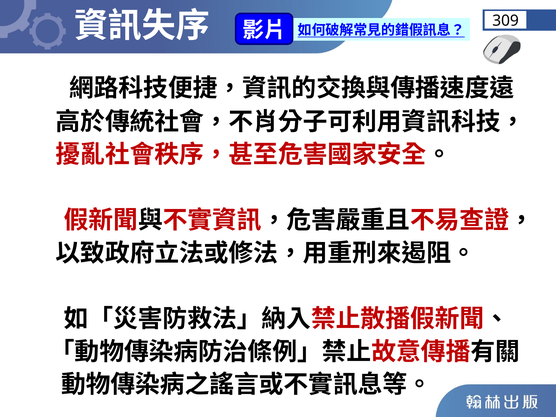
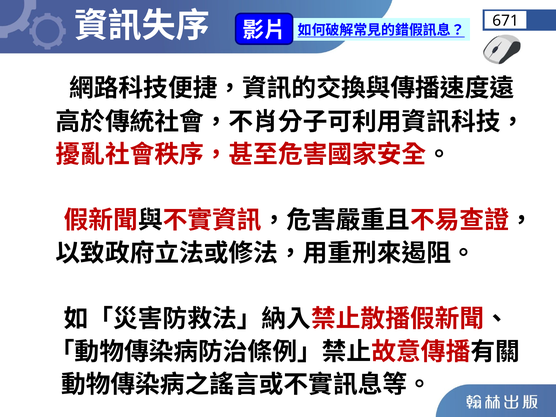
309: 309 -> 671 (506, 21)
